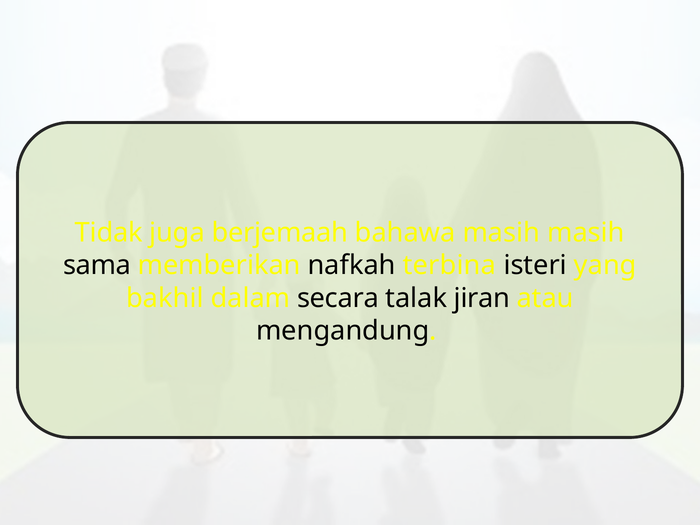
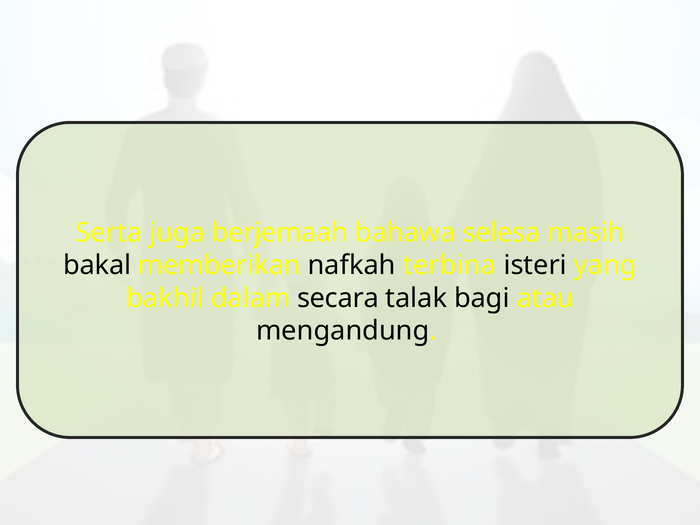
Tidak: Tidak -> Serta (109, 233)
bahawa masih: masih -> selesa (501, 233)
sama: sama -> bakal (97, 266)
jiran: jiran -> bagi (482, 298)
